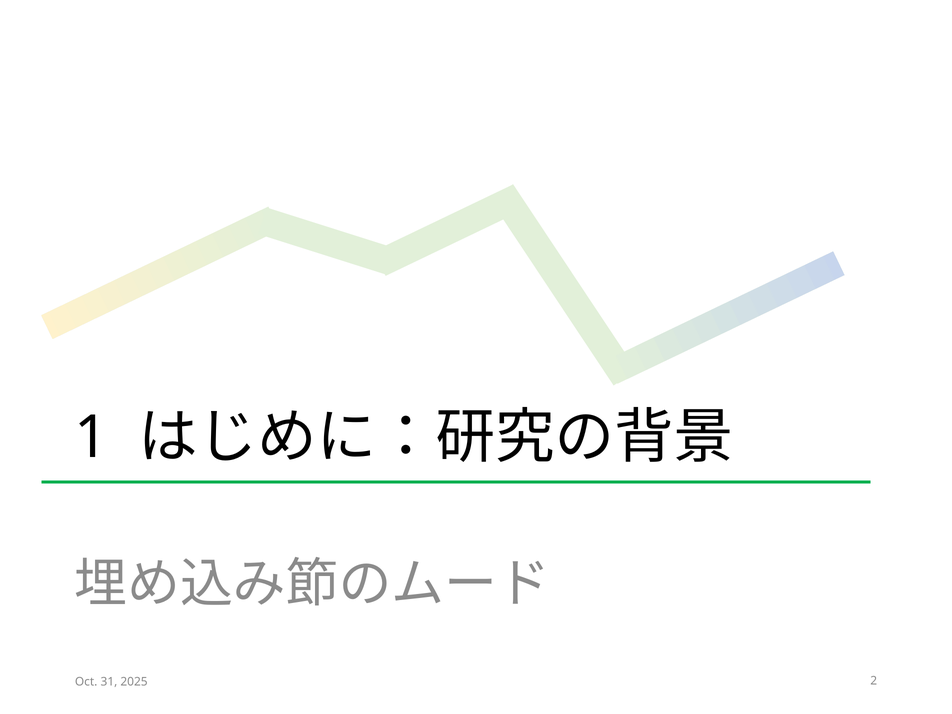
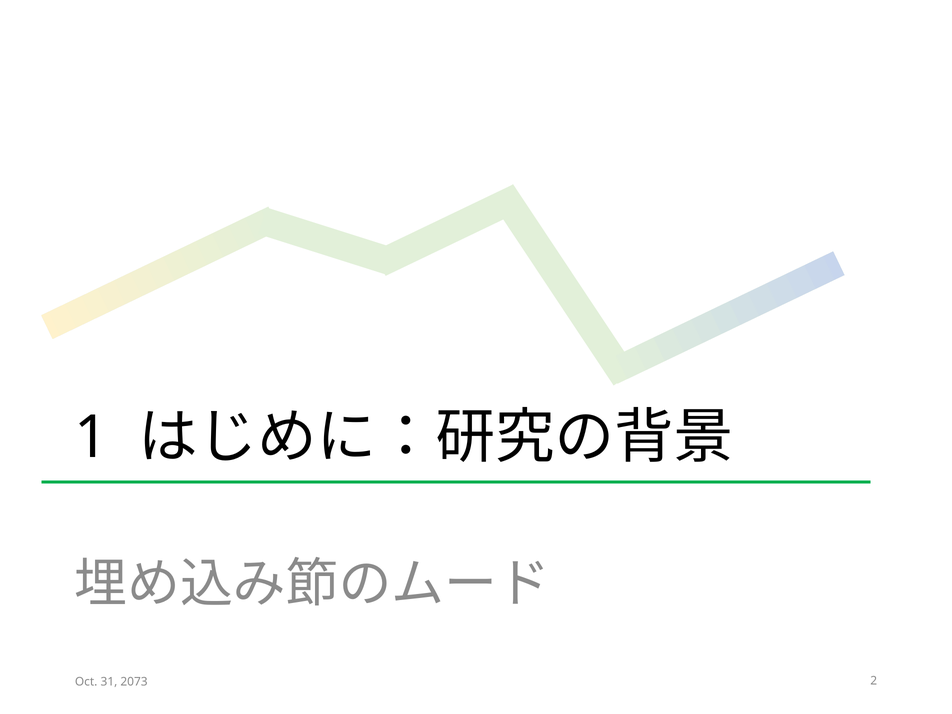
2025: 2025 -> 2073 (134, 682)
